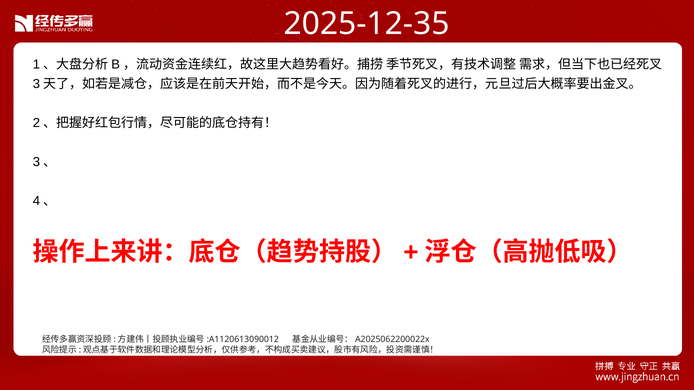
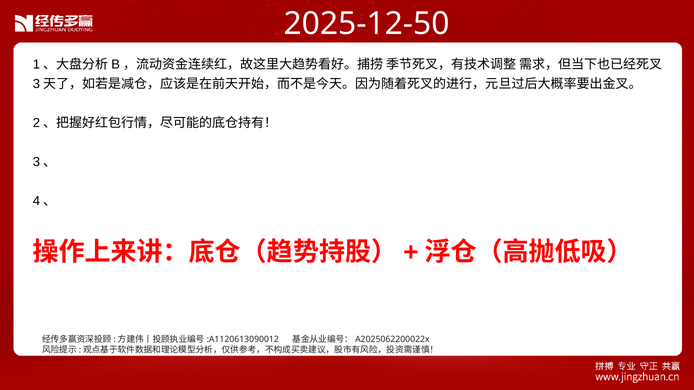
2025-12-35: 2025-12-35 -> 2025-12-50 (366, 24)
